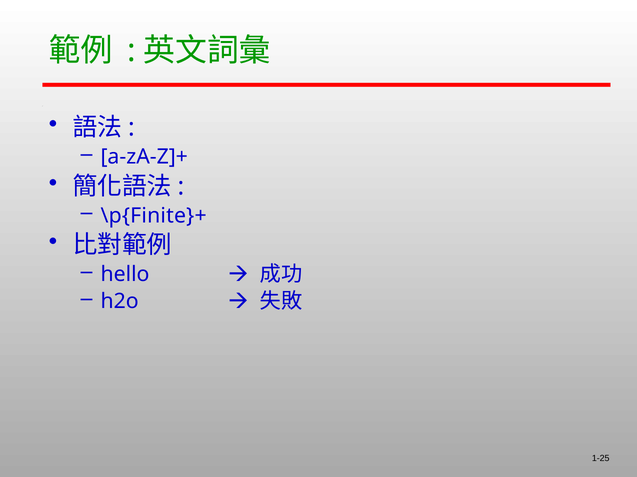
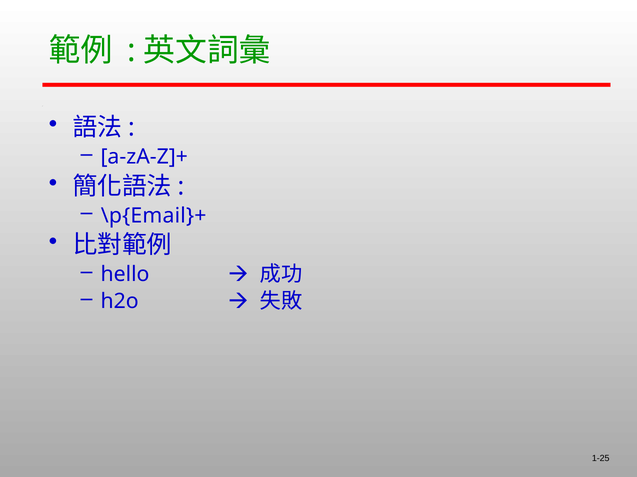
\p{Finite}+: \p{Finite}+ -> \p{Email}+ (154, 216)
